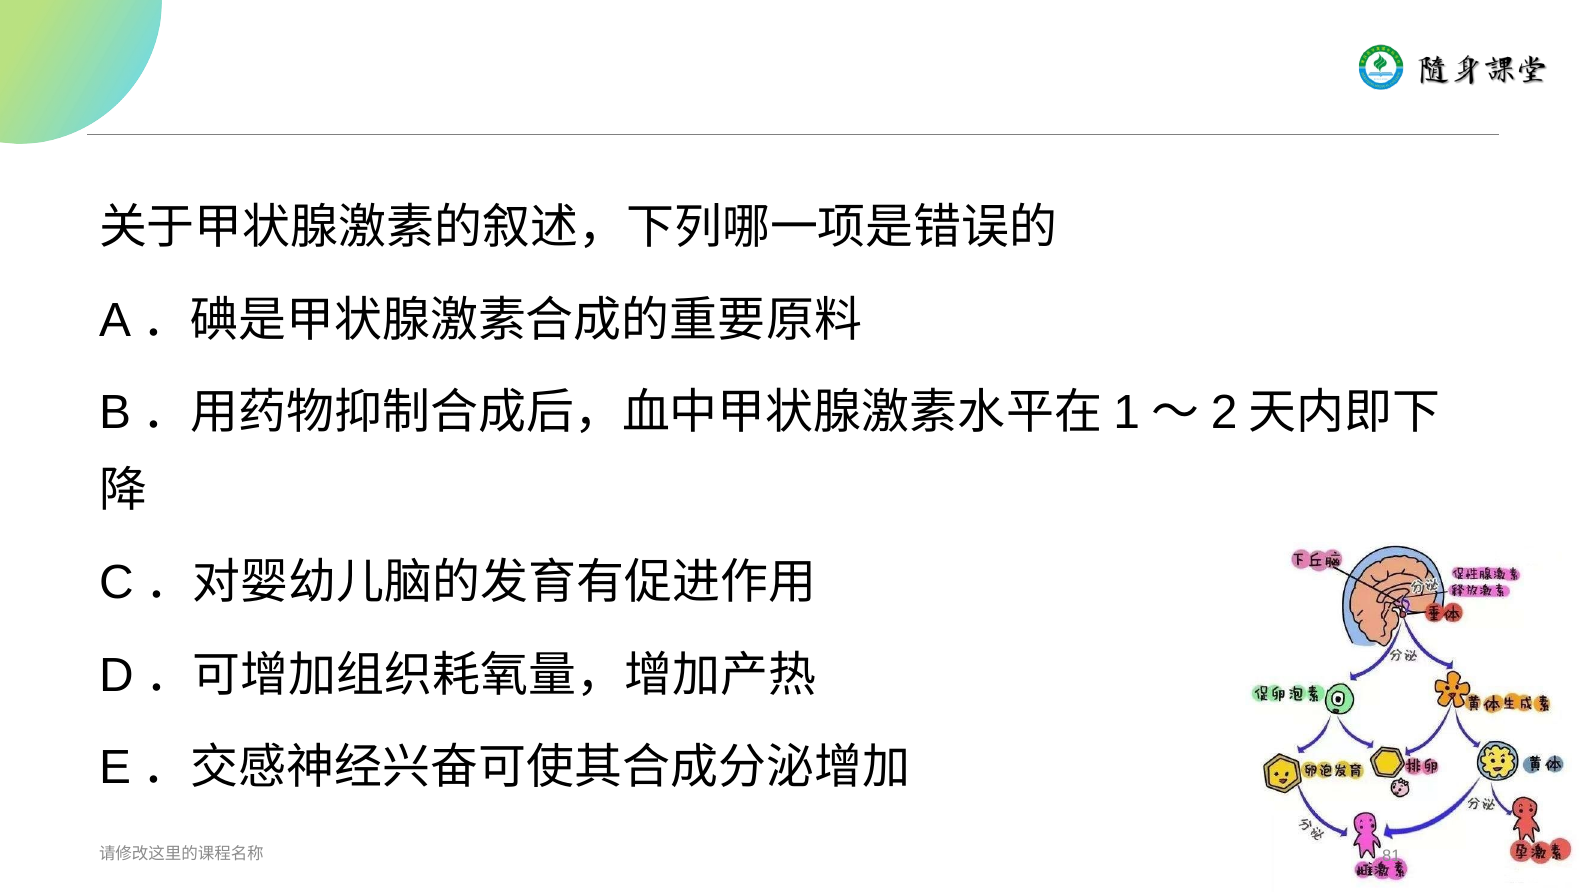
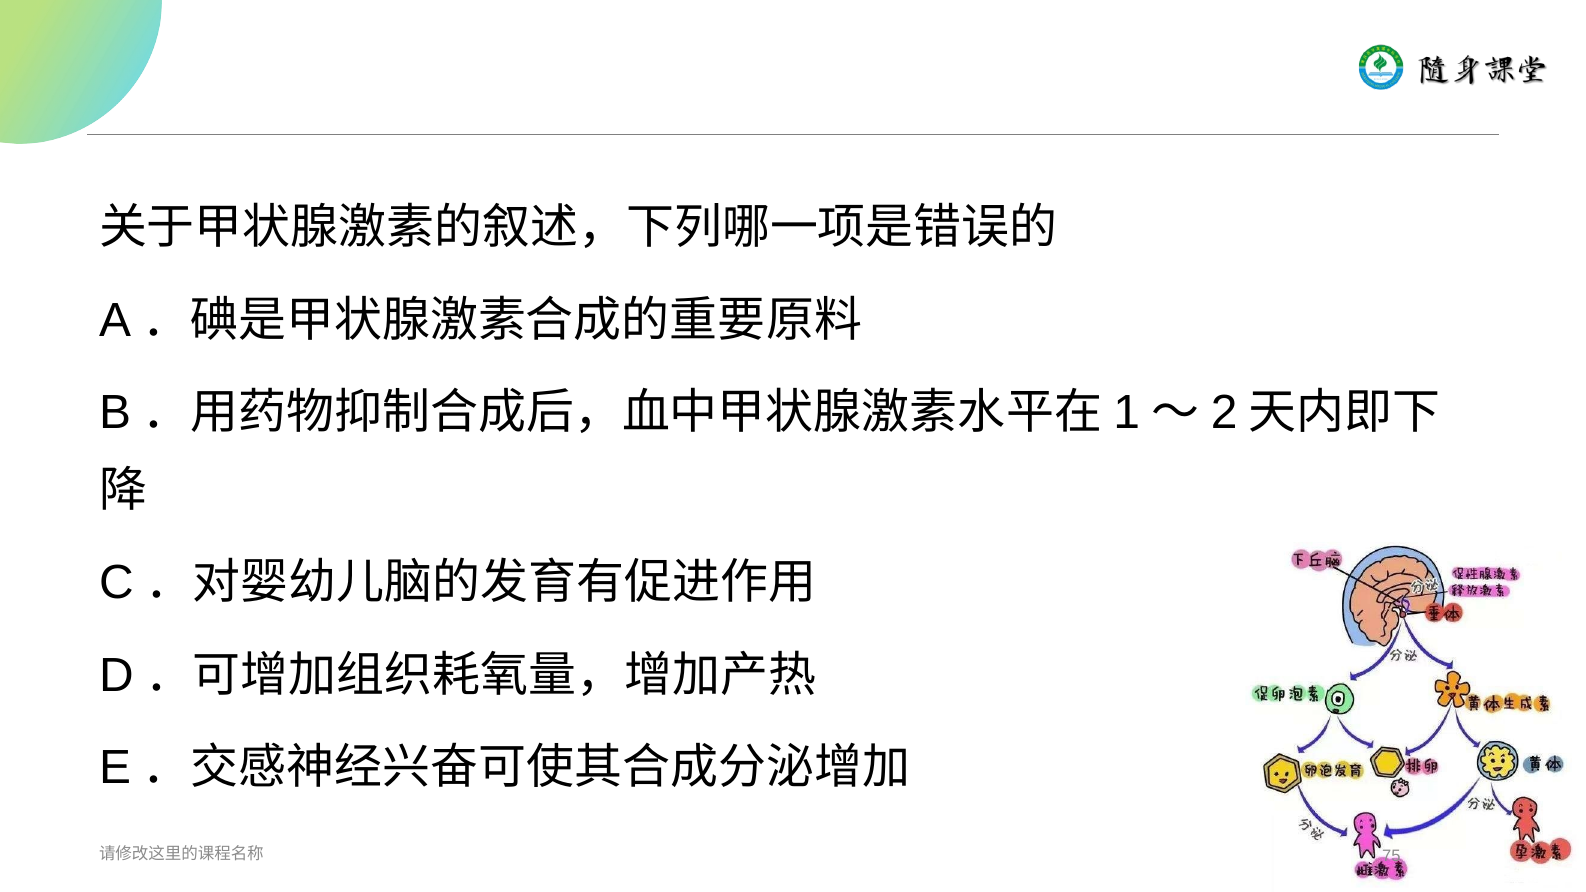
81: 81 -> 75 (1391, 856)
